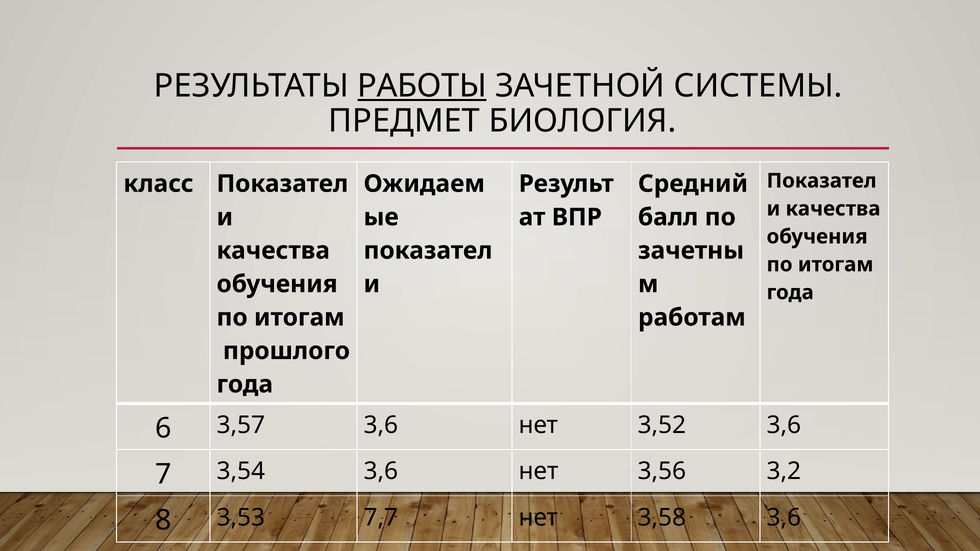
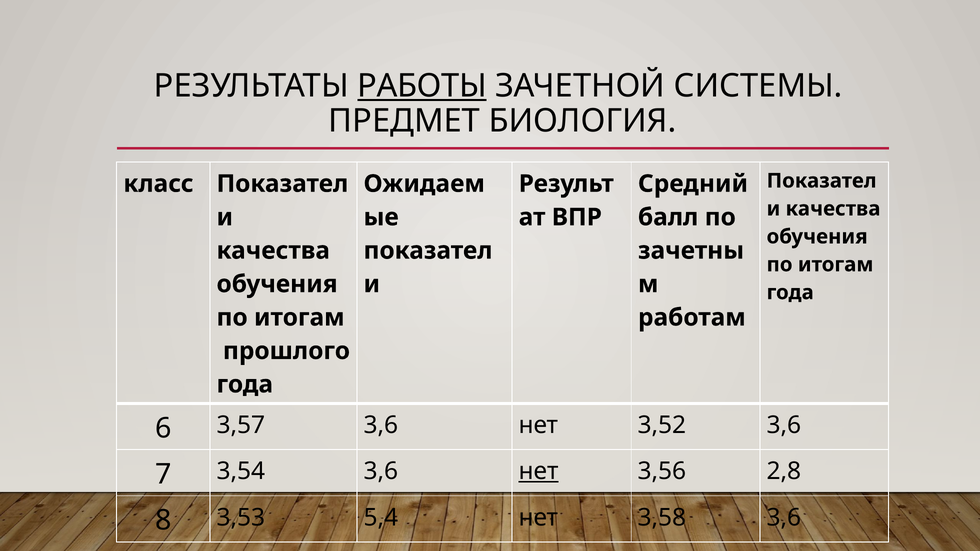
нет underline: none -> present (539, 472)
3,2: 3,2 -> 2,8 (784, 472)
7,7: 7,7 -> 5,4 (381, 518)
